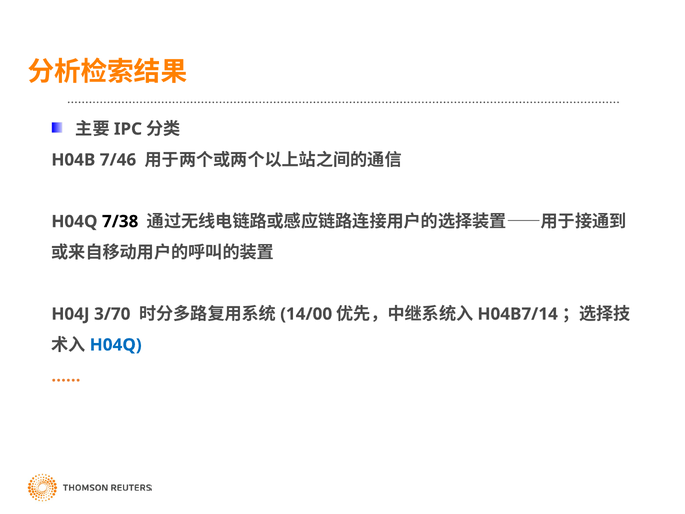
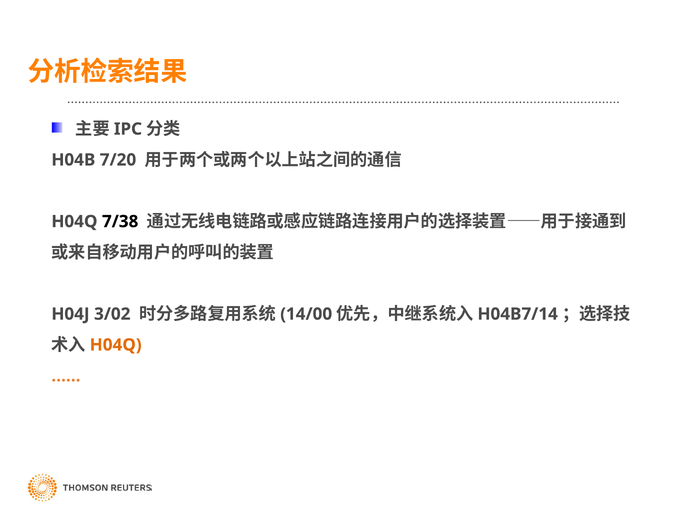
7/46: 7/46 -> 7/20 (118, 160)
3/70: 3/70 -> 3/02 (112, 314)
H04Q colour: blue -> orange (116, 345)
